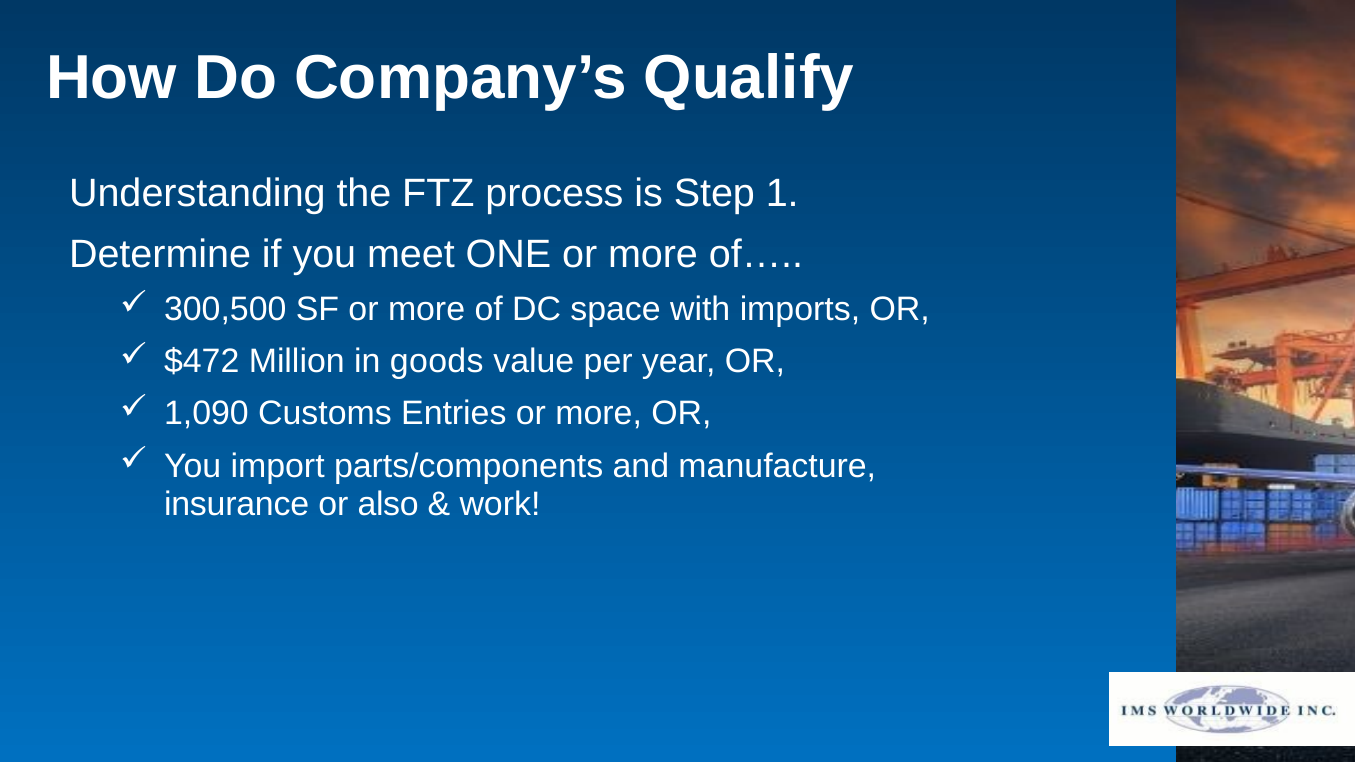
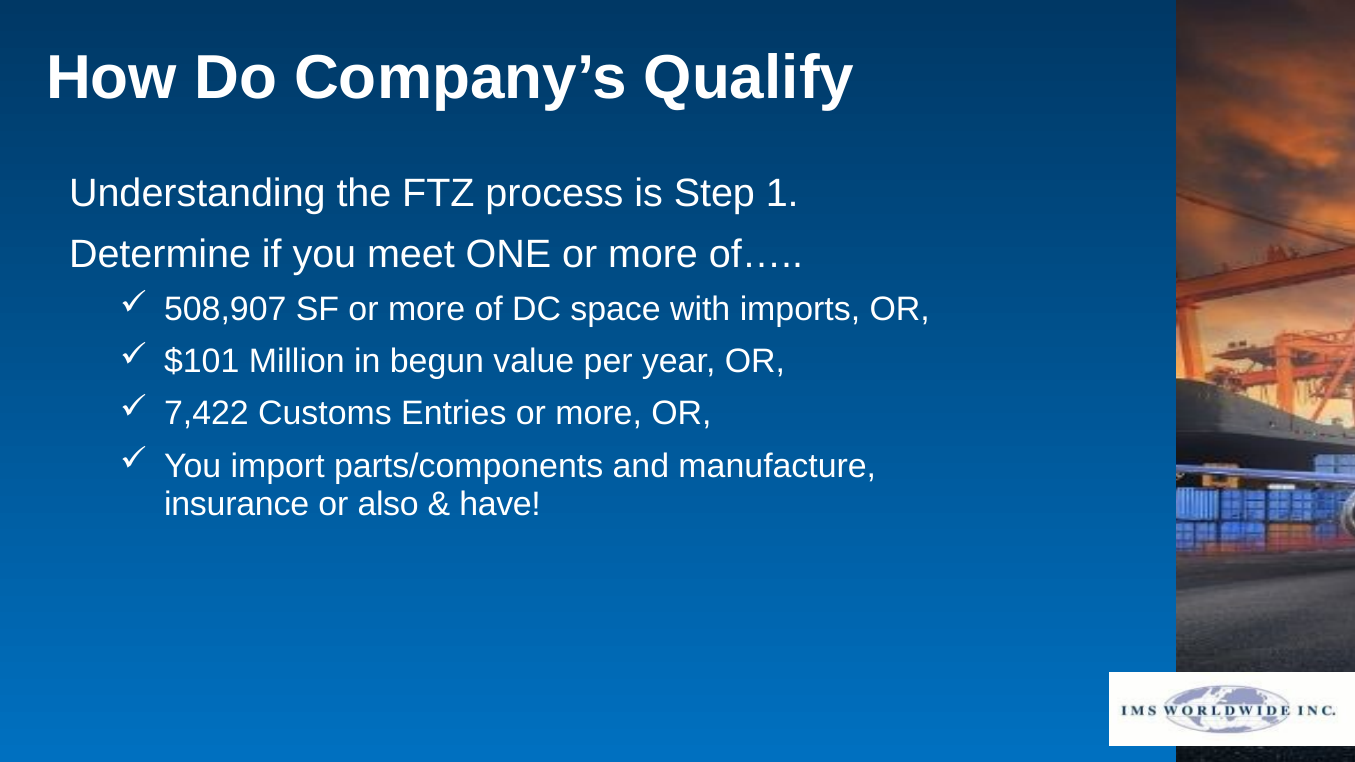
300,500: 300,500 -> 508,907 (225, 310)
$472: $472 -> $101 (202, 362)
goods: goods -> begun (437, 362)
1,090: 1,090 -> 7,422 (206, 414)
work: work -> have (500, 505)
